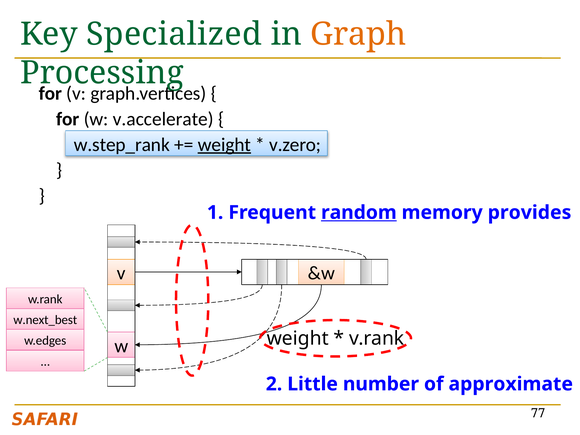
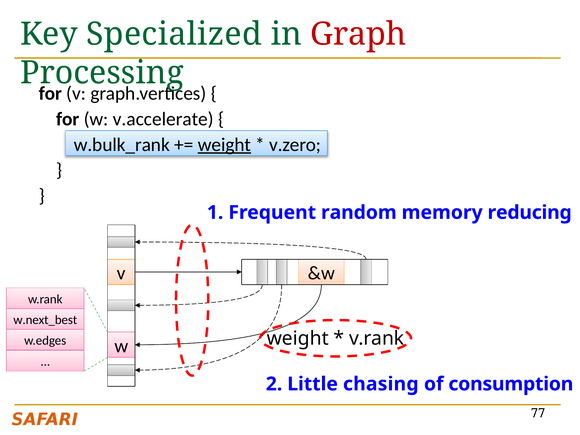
Graph colour: orange -> red (358, 34)
w.step_rank: w.step_rank -> w.bulk_rank (122, 145)
random underline: present -> none (359, 213)
provides: provides -> reducing (530, 213)
number: number -> chasing (381, 384)
approximate: approximate -> consumption (511, 384)
